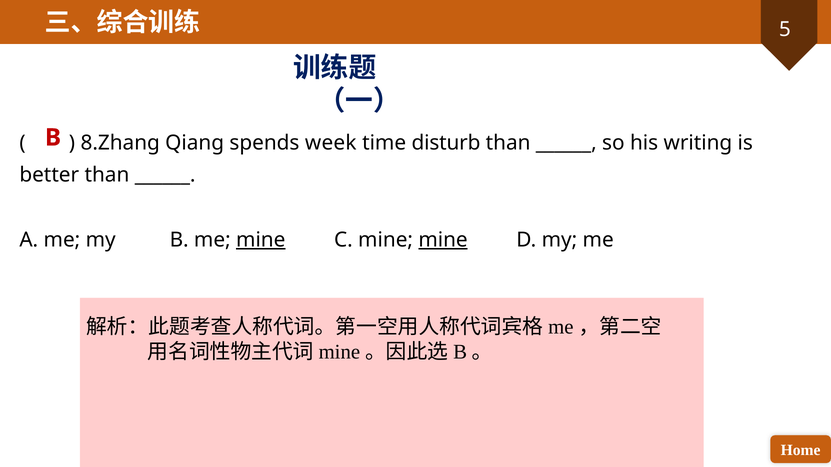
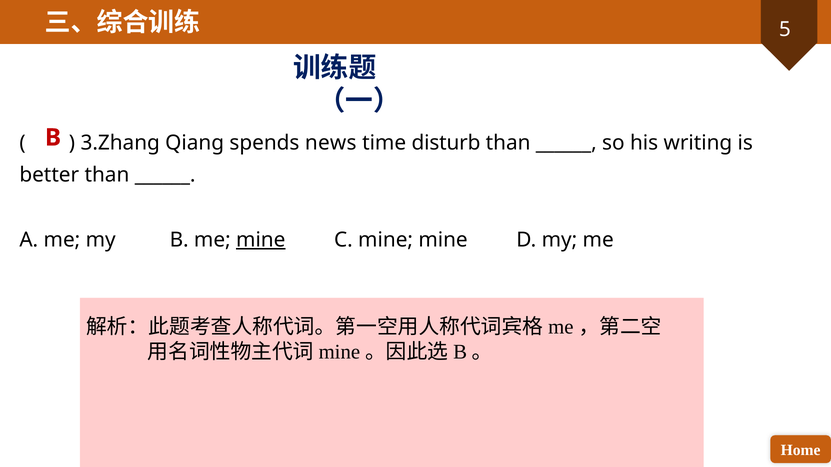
8.Zhang: 8.Zhang -> 3.Zhang (120, 143)
week: week -> news (331, 143)
mine underline: present -> none (443, 240)
